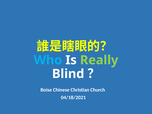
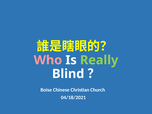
Who colour: light blue -> pink (48, 60)
